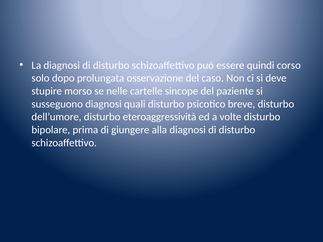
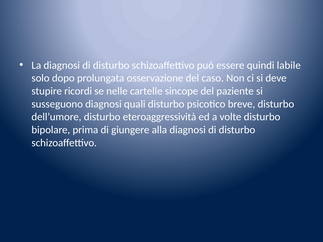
corso: corso -> labile (289, 65)
morso: morso -> ricordi (78, 91)
